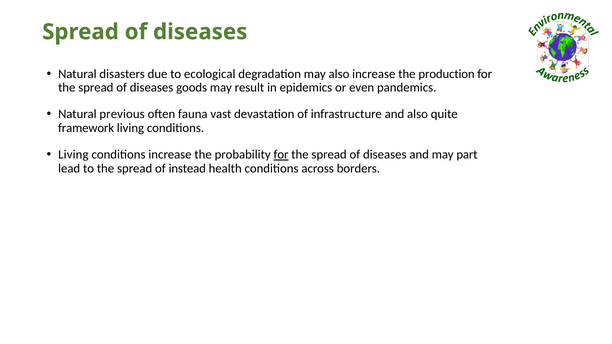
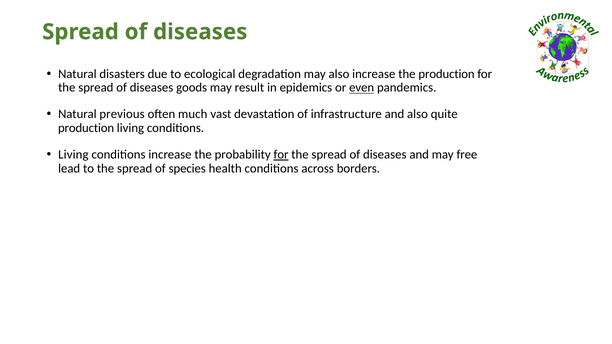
even underline: none -> present (362, 88)
fauna: fauna -> much (193, 114)
framework: framework -> production (86, 128)
part: part -> free (467, 155)
instead: instead -> species (187, 168)
